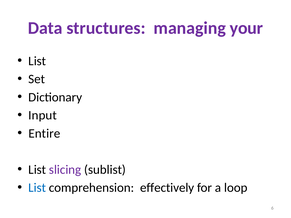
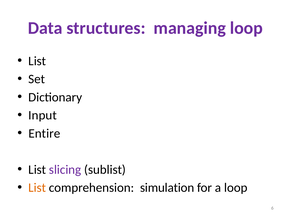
managing your: your -> loop (246, 28)
List colour: blue -> orange (37, 188)
effectively: effectively -> simulation (167, 188)
